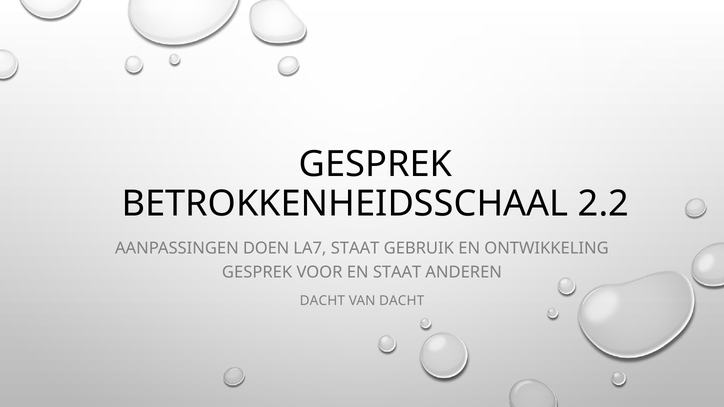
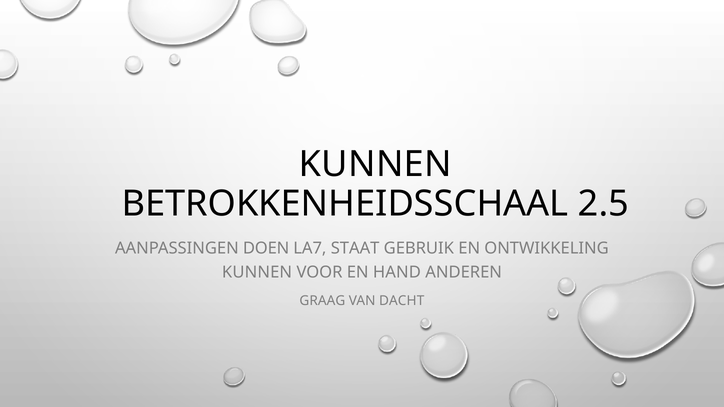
GESPREK: GESPREK -> KUNNEN (375, 165)
2.2: 2.2 -> 2.5 (603, 204)
GESPREK: GESPREK -> KUNNEN (257, 272)
EN STAAT: STAAT -> HAND (397, 272)
DACHT: DACHT -> GRAAG (322, 301)
